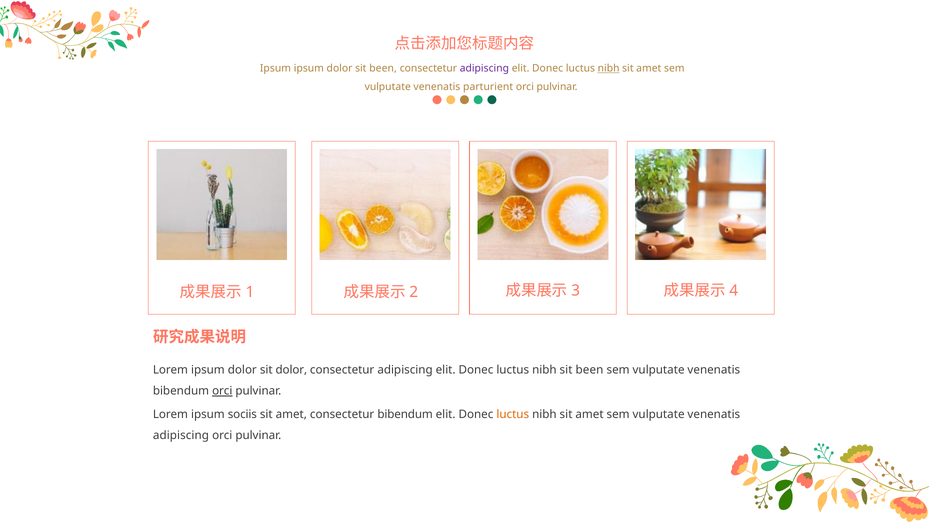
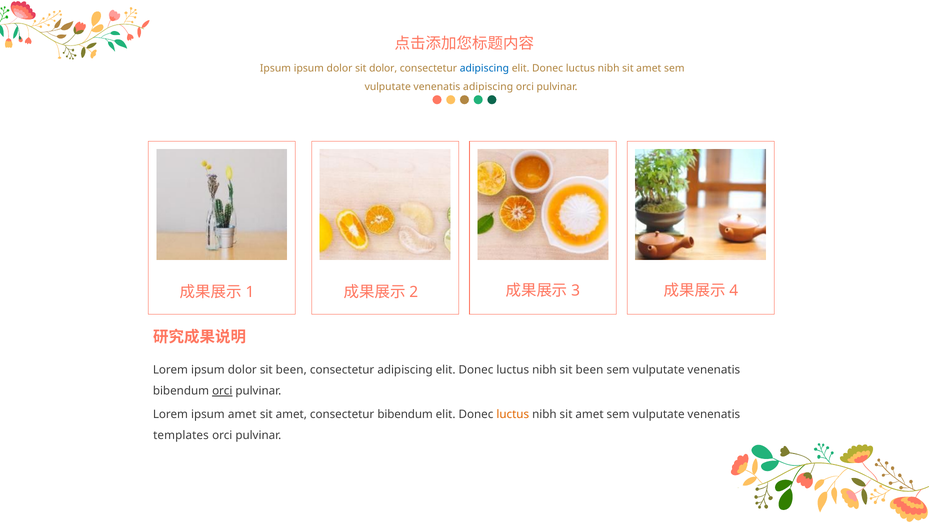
dolor sit been: been -> dolor (383, 68)
adipiscing colour: purple -> blue (484, 68)
nibh underline: present -> none (609, 68)
venenatis parturient: parturient -> adipiscing (488, 87)
dolor sit dolor: dolor -> been (291, 370)
ipsum sociis: sociis -> amet (242, 414)
adipiscing: adipiscing -> templates (181, 435)
